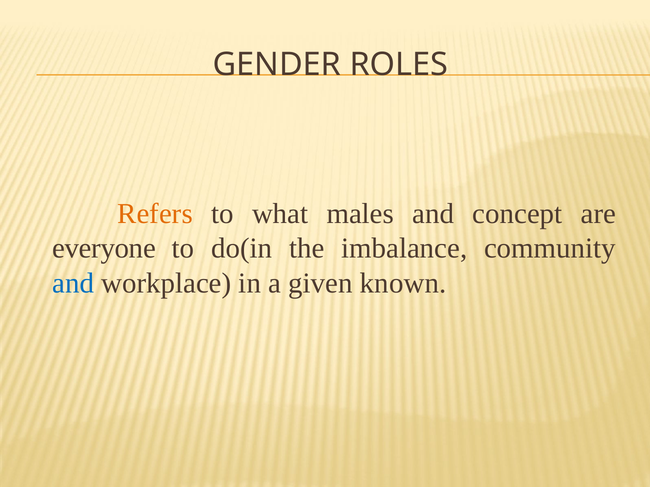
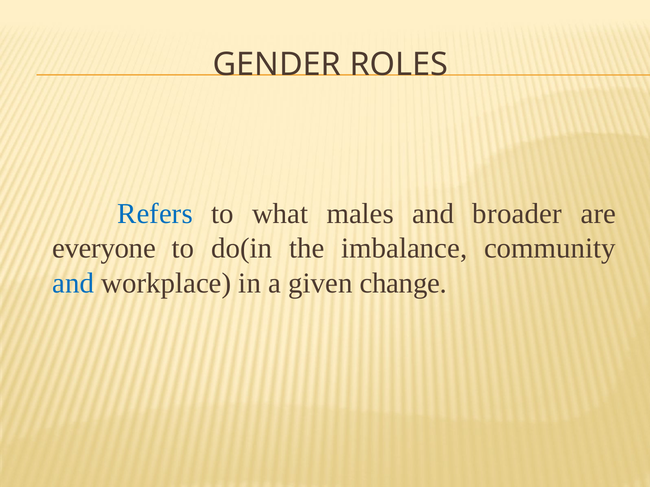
Refers colour: orange -> blue (155, 214)
concept: concept -> broader (517, 214)
known: known -> change (403, 283)
